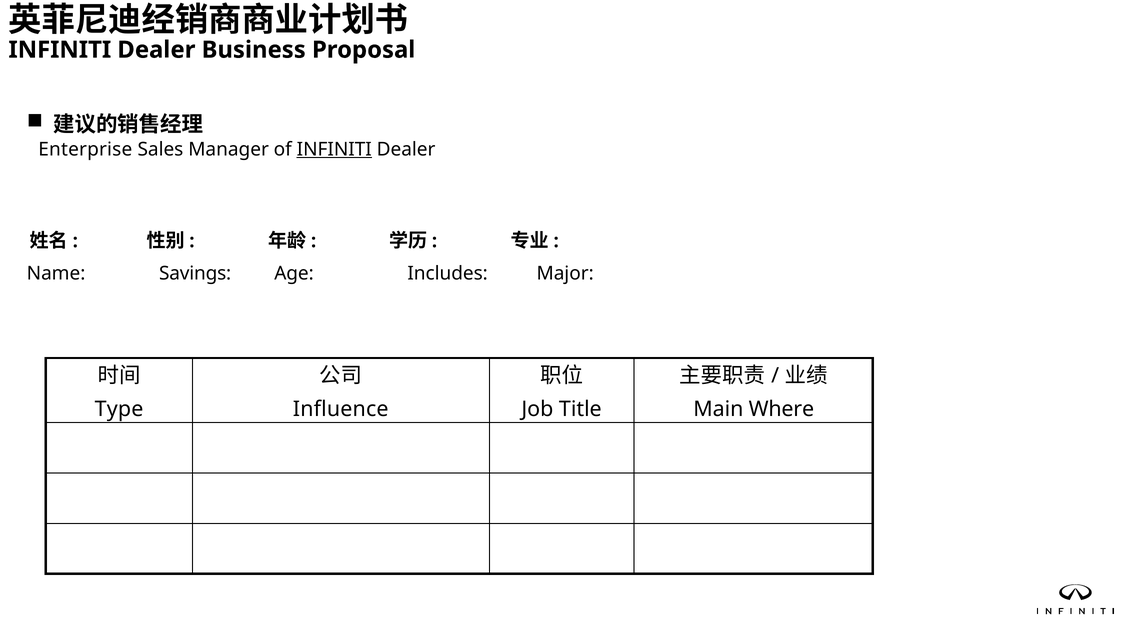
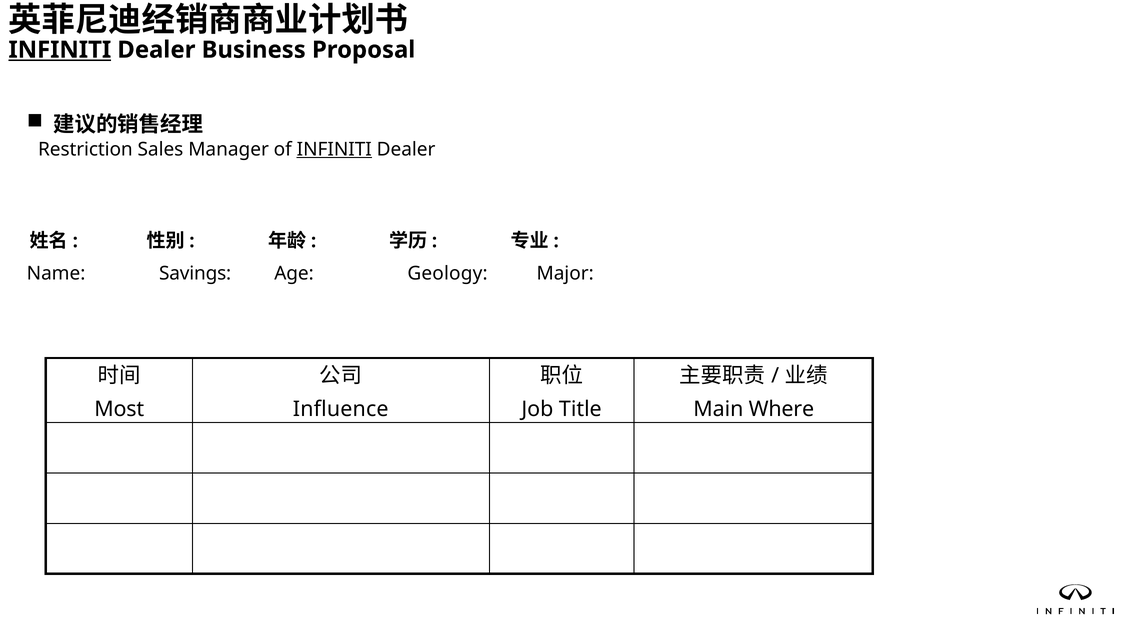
INFINITI underline: none -> present (60, 50)
Enterprise: Enterprise -> Restriction (85, 149)
Includes: Includes -> Geology (448, 273)
Type: Type -> Most (119, 409)
